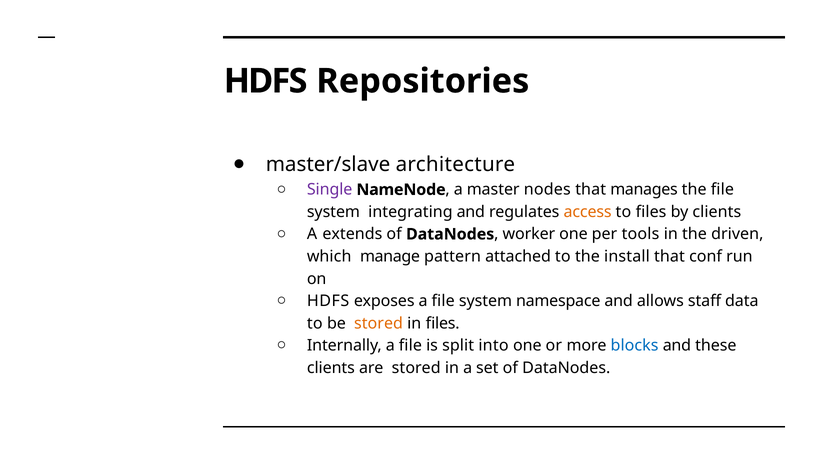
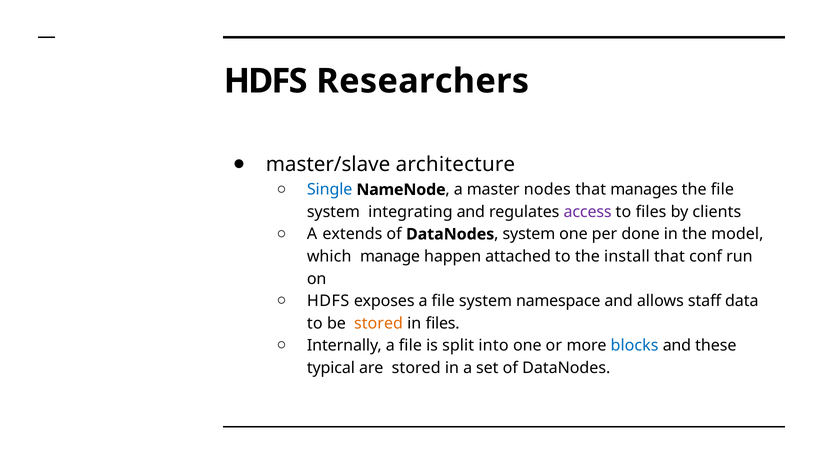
Repositories: Repositories -> Researchers (423, 81)
Single colour: purple -> blue (330, 190)
access colour: orange -> purple (588, 212)
worker: worker -> system (529, 234)
tools: tools -> done (641, 234)
driven: driven -> model (737, 234)
pattern: pattern -> happen (453, 256)
clients: clients -> typical (331, 368)
